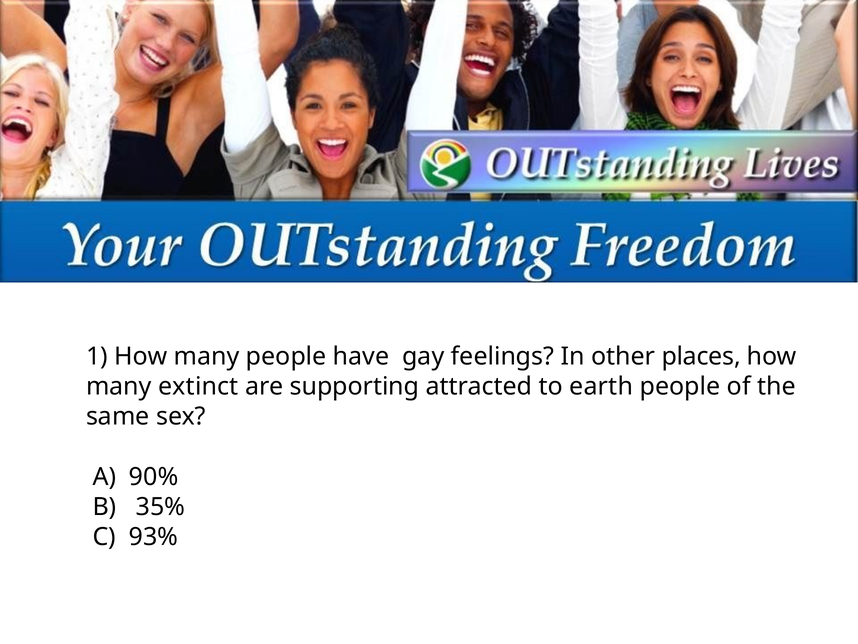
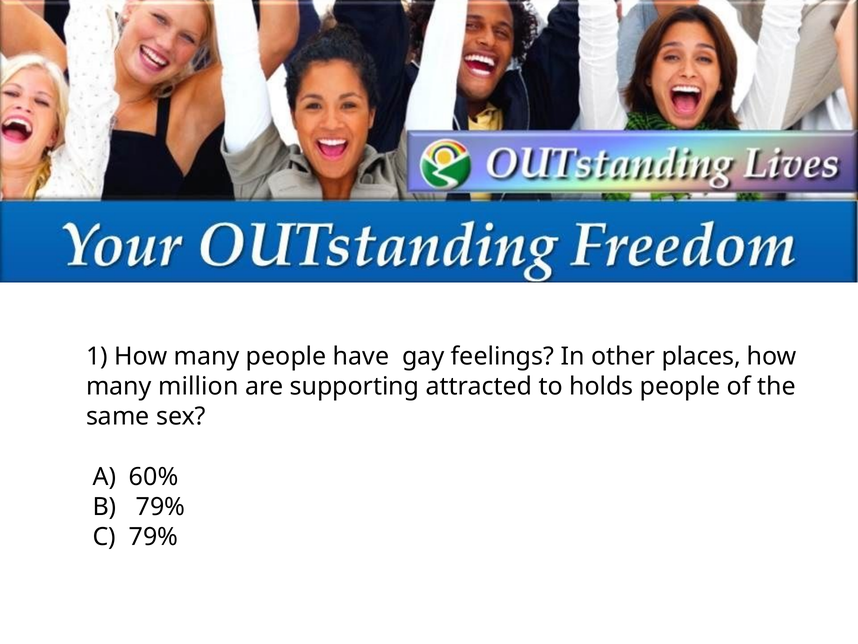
extinct: extinct -> million (198, 386)
earth: earth -> holds (601, 386)
90%: 90% -> 60% (154, 476)
B 35%: 35% -> 79% (161, 506)
C 93%: 93% -> 79% (154, 536)
